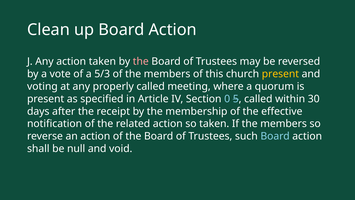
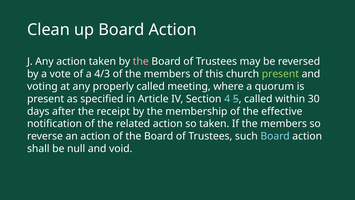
5/3: 5/3 -> 4/3 (102, 74)
present colour: yellow -> light green (280, 74)
0: 0 -> 4 (227, 99)
